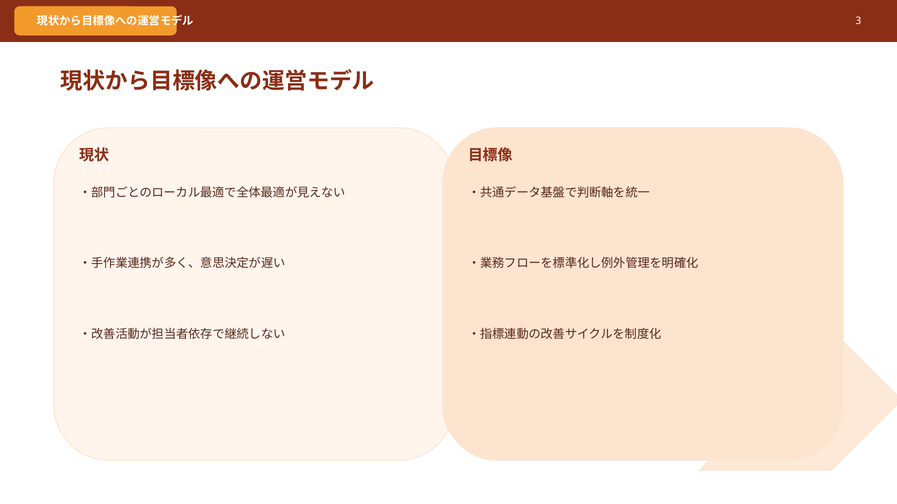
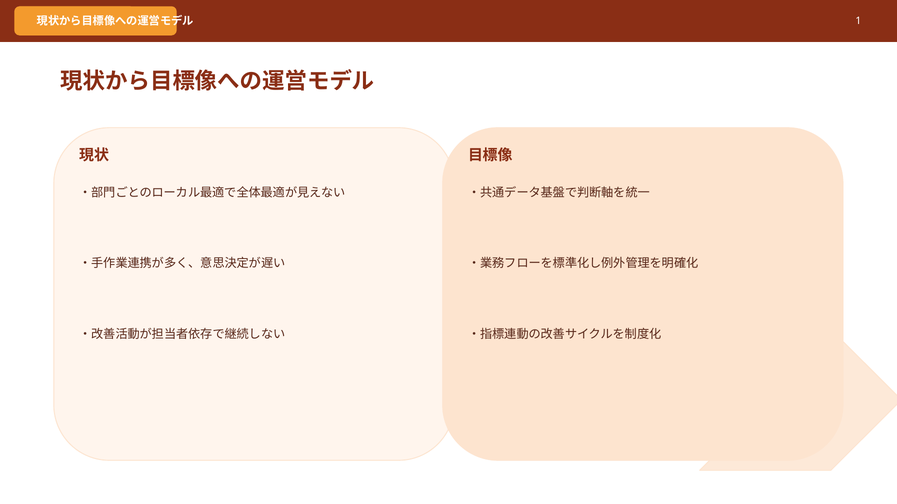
3: 3 -> 1 (858, 21)
